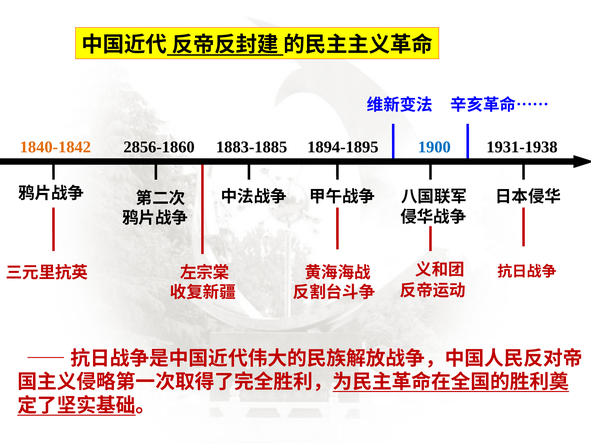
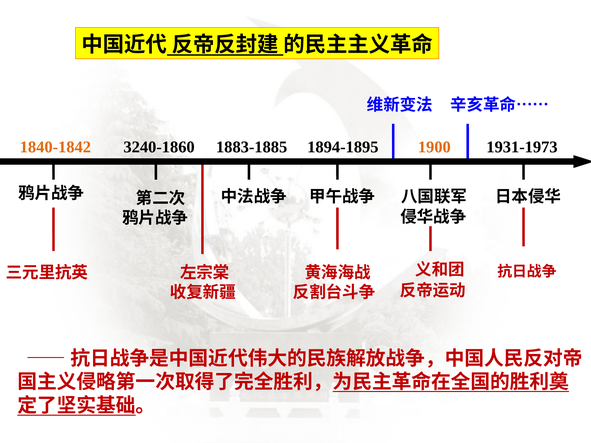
2856-1860: 2856-1860 -> 3240-1860 (159, 147)
1900 colour: blue -> orange (434, 147)
1931-1938: 1931-1938 -> 1931-1973 (522, 147)
